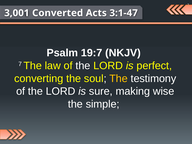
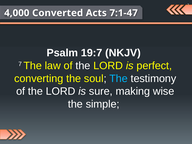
3,001: 3,001 -> 4,000 (17, 13)
3:1-47: 3:1-47 -> 7:1-47 (124, 13)
The colour: yellow -> light blue (119, 78)
